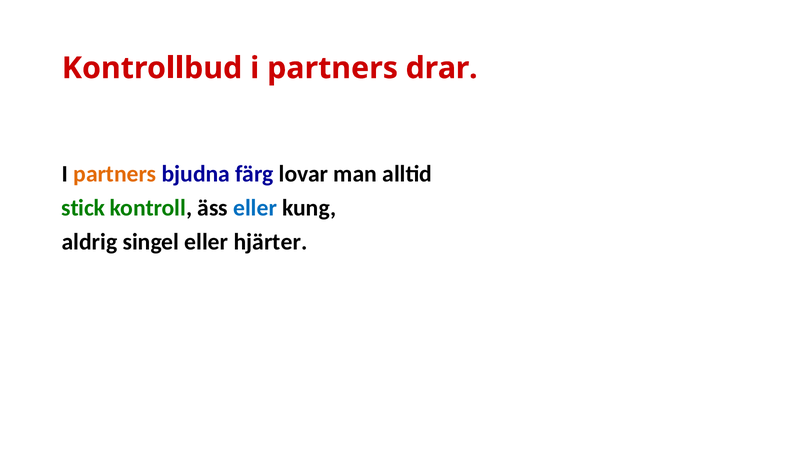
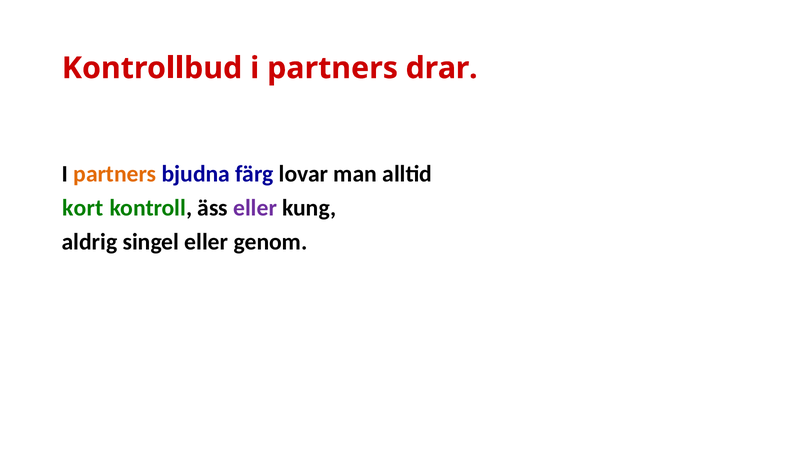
stick: stick -> kort (83, 208)
eller colour: blue -> purple (255, 208)
hjärter: hjärter -> genom (271, 242)
